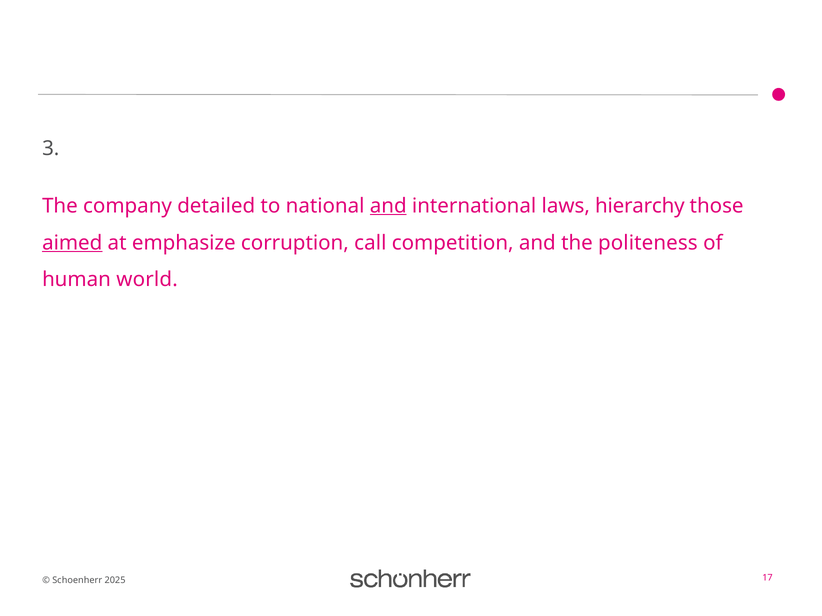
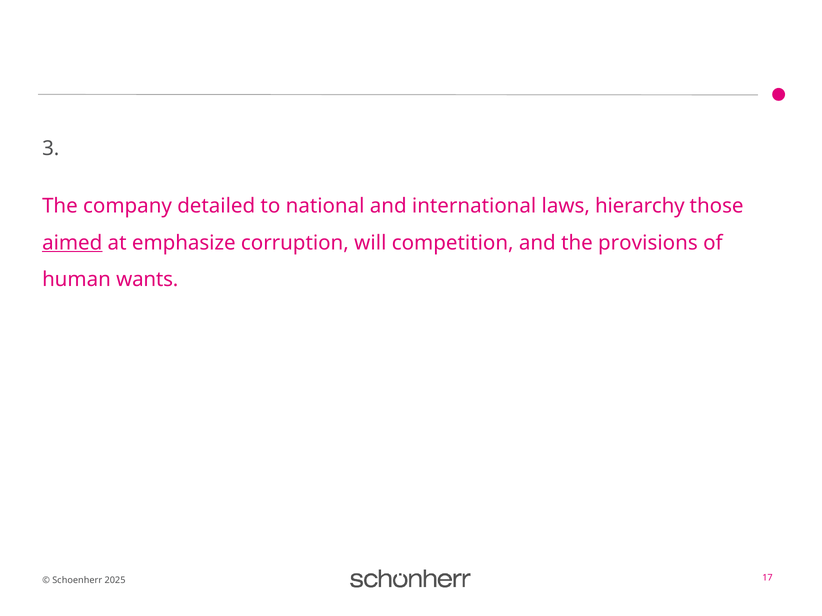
and underline: present -> none (388, 206)
call: call -> will (370, 243)
politeness: politeness -> provisions (648, 243)
world: world -> wants (147, 280)
